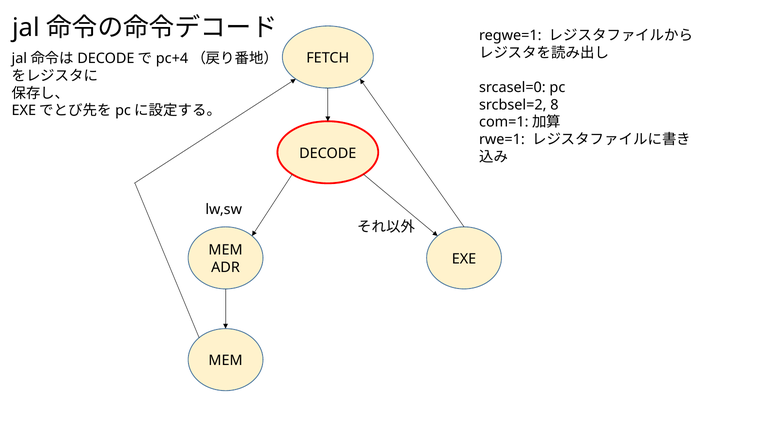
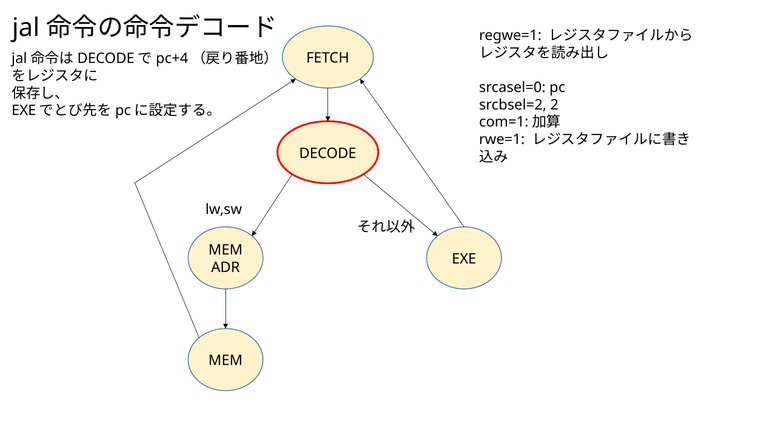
8: 8 -> 2 (554, 105)
